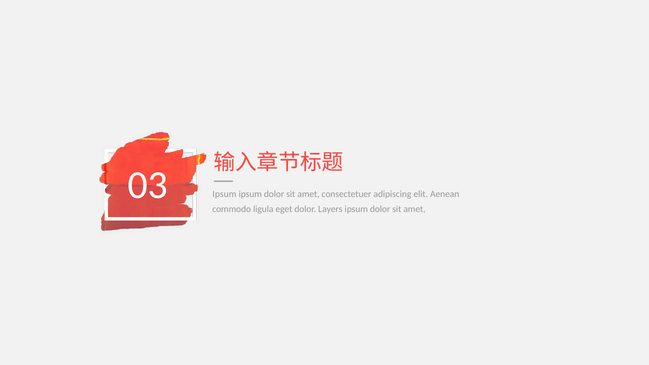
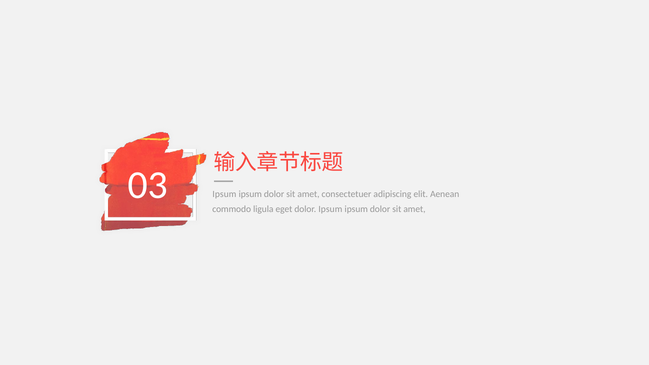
dolor Layers: Layers -> Ipsum (330, 209)
